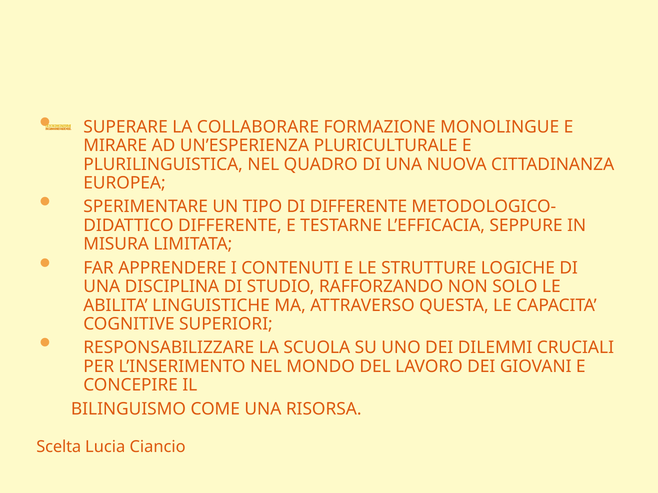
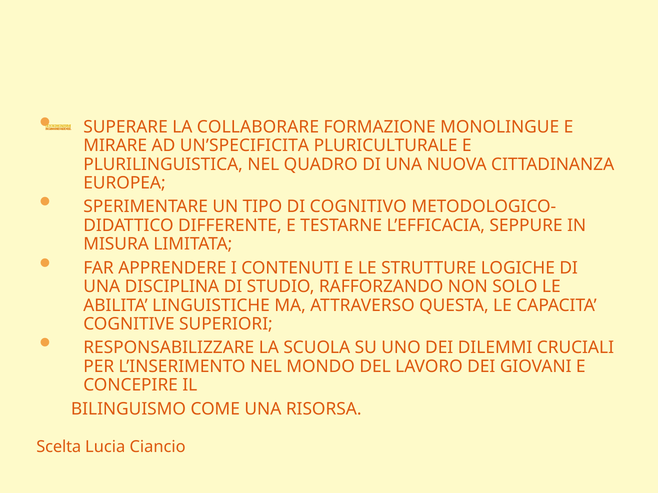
UN’ESPERIENZA: UN’ESPERIENZA -> UN’SPECIFICITA (244, 146)
DI DIFFERENTE: DIFFERENTE -> COGNITIVO (358, 207)
